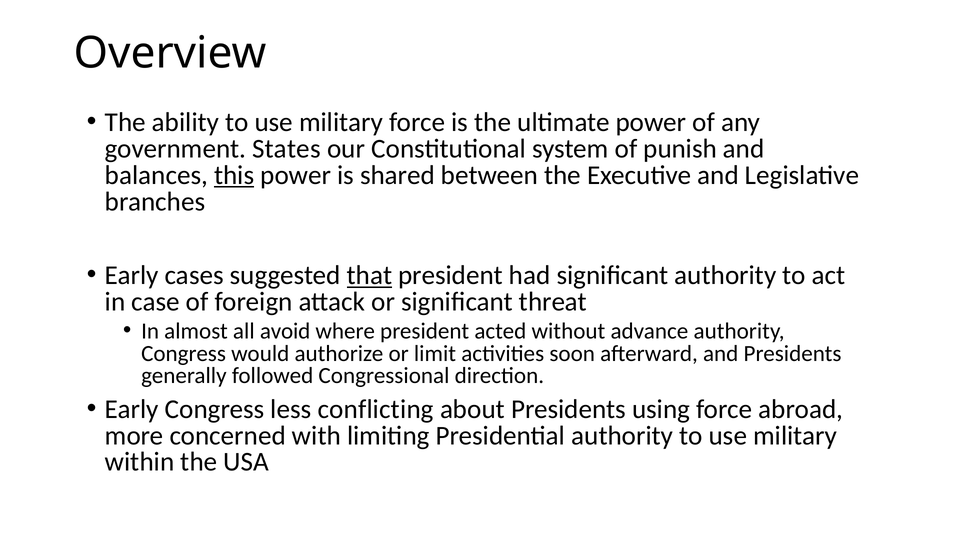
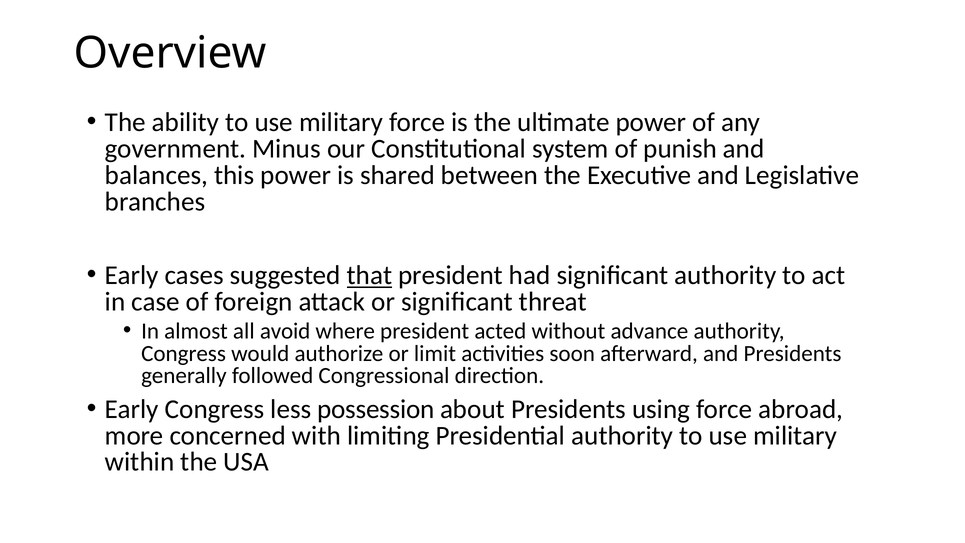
States: States -> Minus (286, 149)
this underline: present -> none (234, 175)
conflicting: conflicting -> possession (376, 409)
